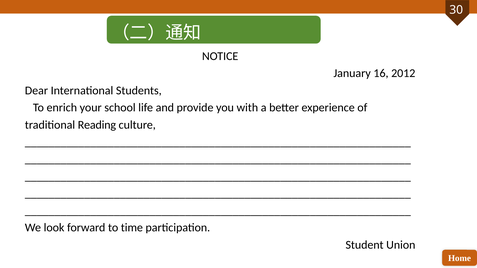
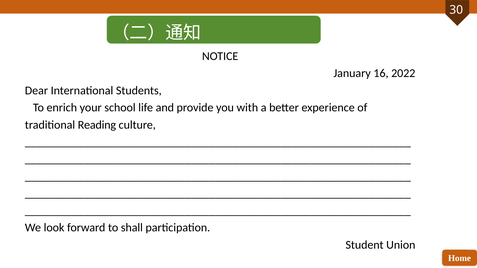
2012: 2012 -> 2022 (403, 73)
time: time -> shall (132, 228)
